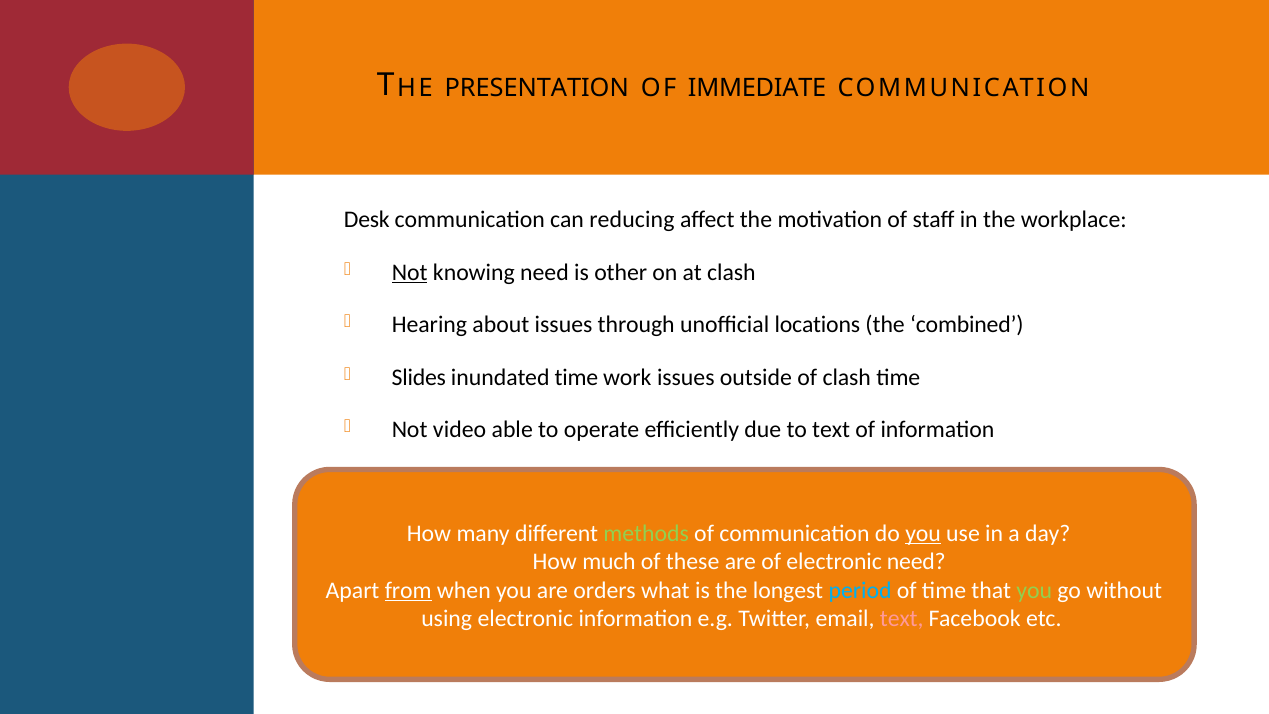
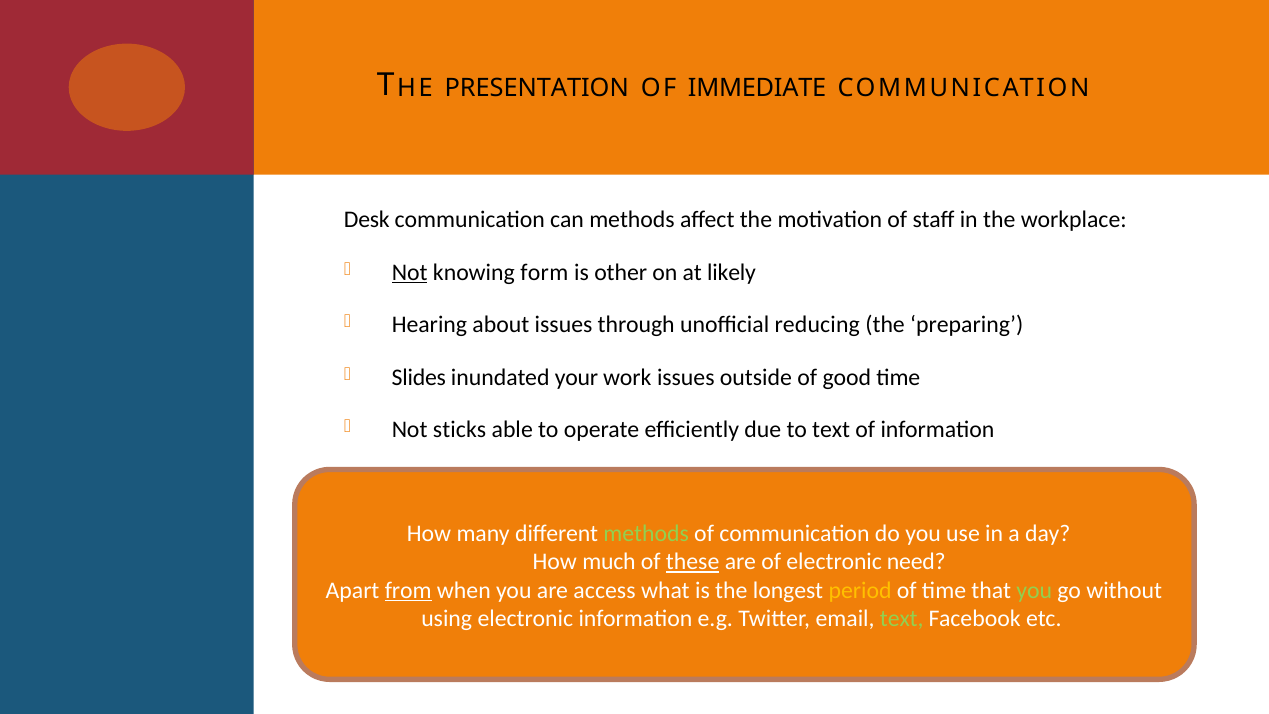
can reducing: reducing -> methods (632, 220)
knowing need: need -> form (544, 272)
at clash: clash -> likely (732, 272)
locations: locations -> reducing (817, 325)
combined: combined -> preparing (967, 325)
inundated time: time -> your (576, 377)
of clash: clash -> good (847, 377)
video: video -> sticks (460, 429)
you underline: present -> none (923, 533)
these underline: none -> present (693, 562)
orders: orders -> access (605, 590)
period colour: light blue -> yellow (860, 590)
text colour: pink -> light green (902, 619)
